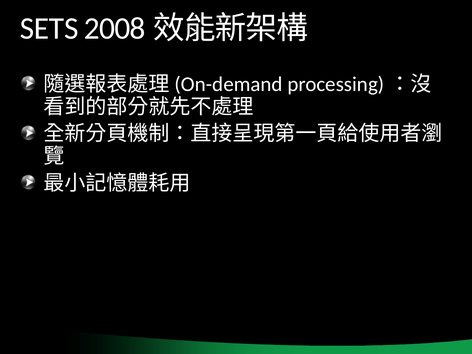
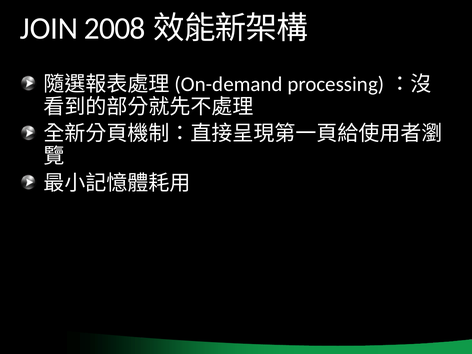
SETS: SETS -> JOIN (49, 29)
